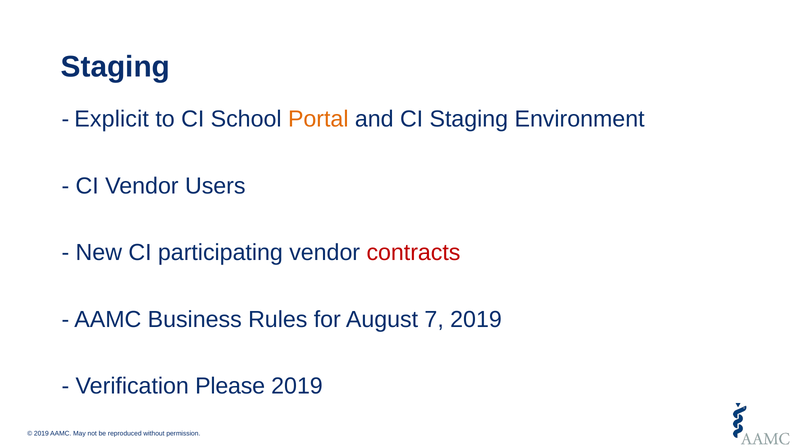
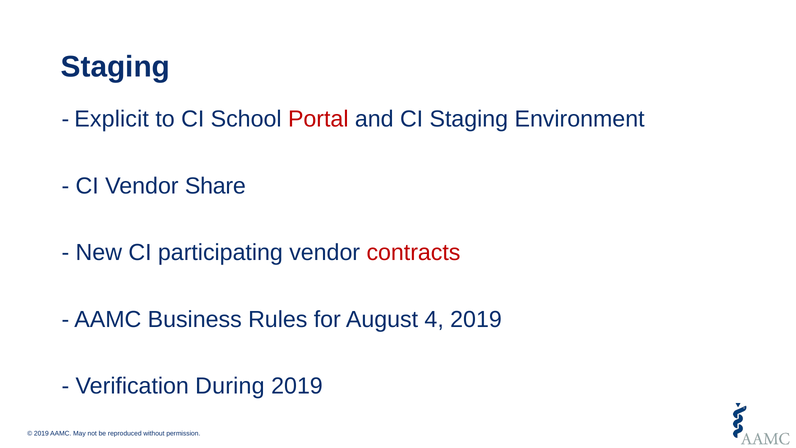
Portal colour: orange -> red (318, 119)
Users: Users -> Share (215, 186)
7: 7 -> 4 (434, 319)
Please: Please -> During (230, 386)
